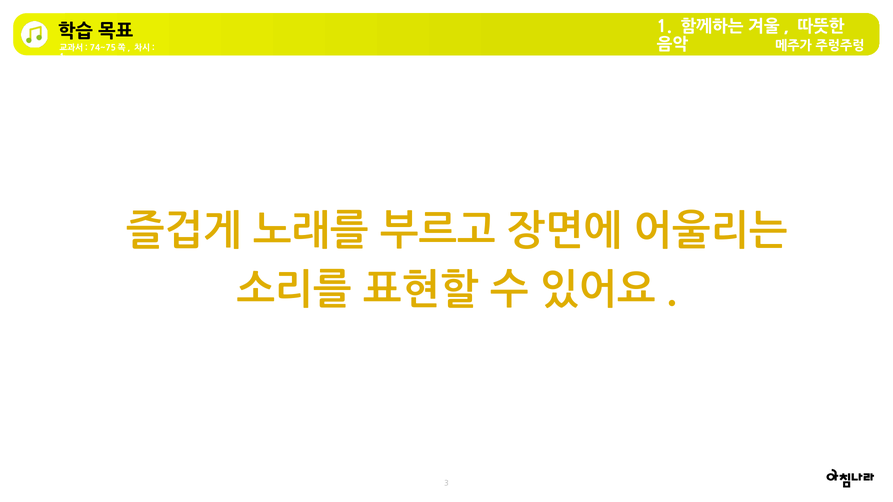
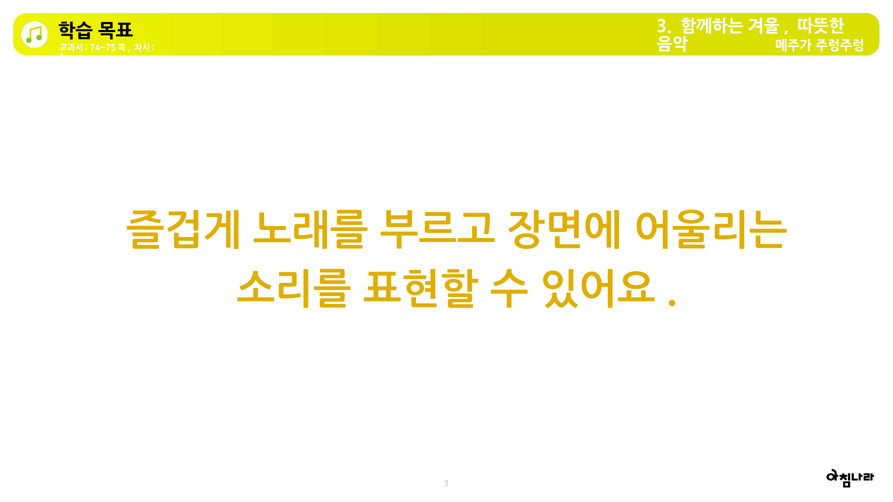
1: 1 -> 3 (664, 27)
